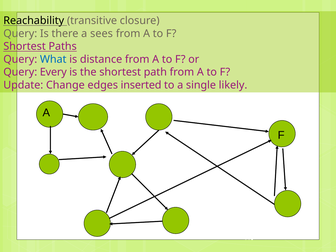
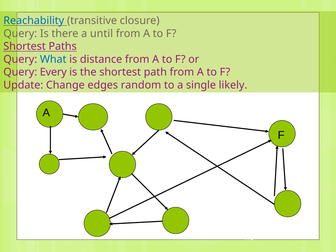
Reachability colour: black -> blue (34, 21)
sees: sees -> until (102, 34)
inserted: inserted -> random (141, 85)
